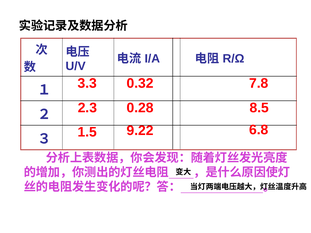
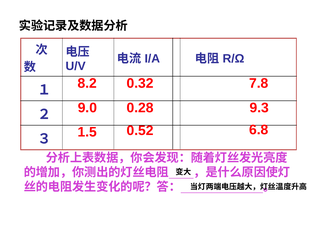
3.3: 3.3 -> 8.2 (87, 83)
2.3: 2.3 -> 9.0 (87, 108)
8.5: 8.5 -> 9.3 (259, 108)
9.22: 9.22 -> 0.52 (140, 131)
